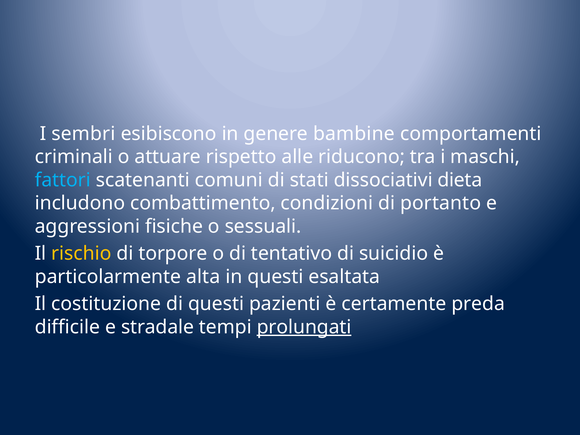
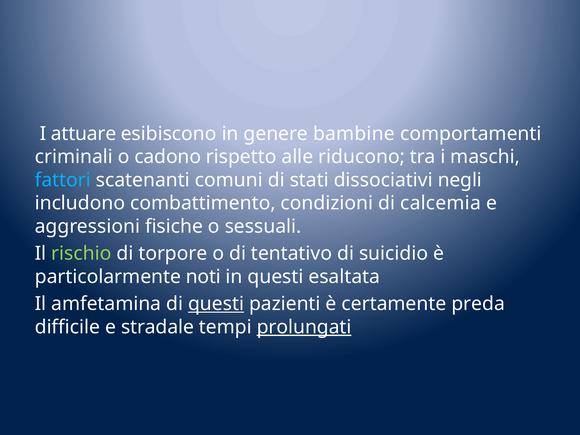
sembri: sembri -> attuare (84, 134)
attuare: attuare -> cadono (168, 157)
dieta: dieta -> negli (460, 180)
portanto: portanto -> calcemia (441, 203)
rischio colour: yellow -> light green (81, 254)
alta: alta -> noti (203, 277)
costituzione: costituzione -> amfetamina (106, 304)
questi underline: none -> present (216, 304)
